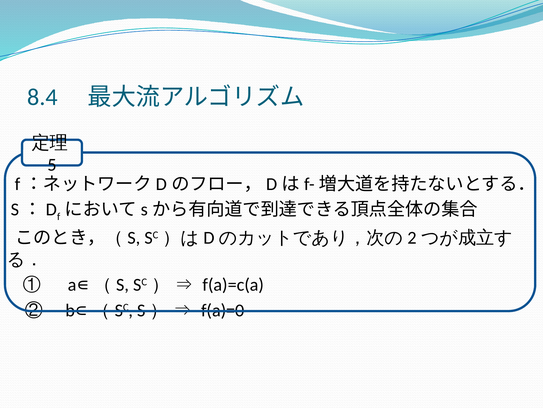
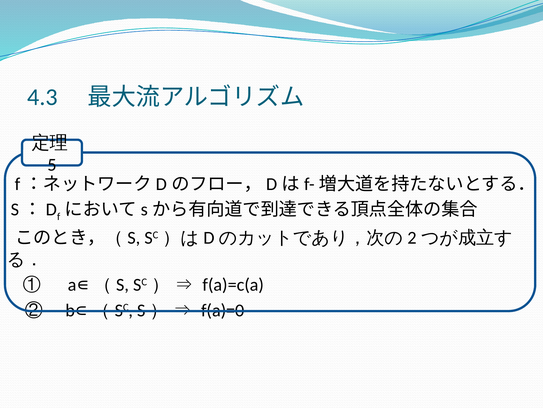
8.4: 8.4 -> 4.3 (42, 97)
